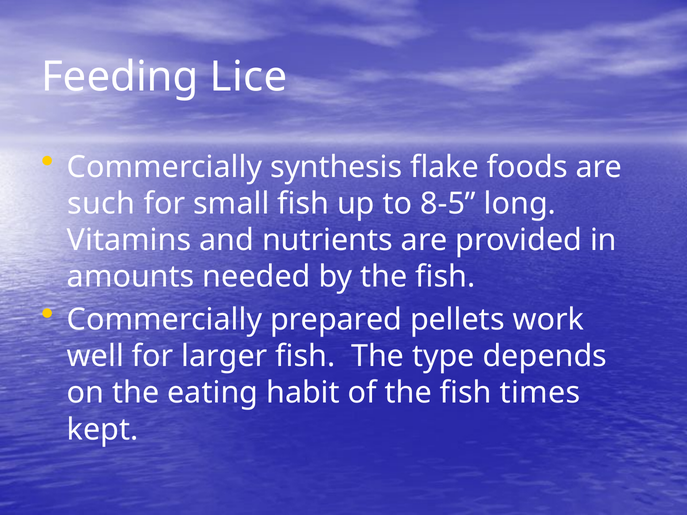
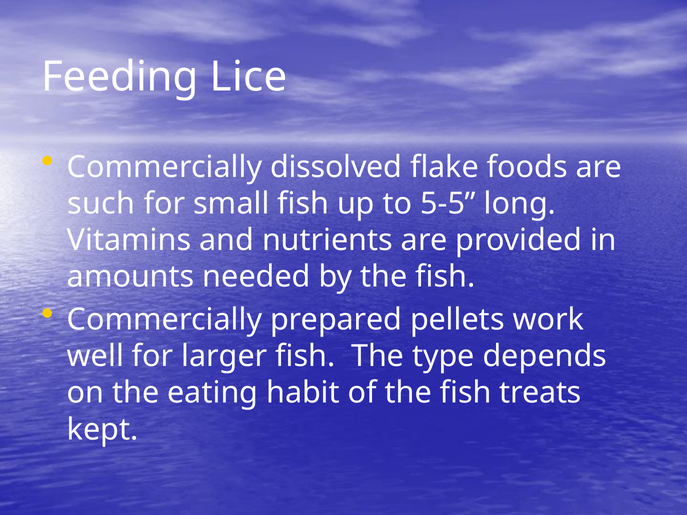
synthesis: synthesis -> dissolved (336, 167)
8-5: 8-5 -> 5-5 (448, 204)
times: times -> treats (540, 393)
